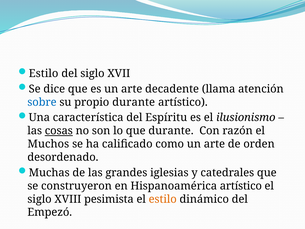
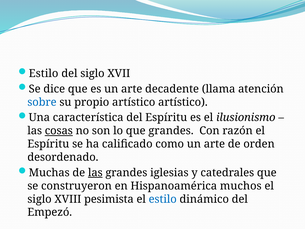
propio durante: durante -> artístico (134, 102)
que durante: durante -> grandes (171, 131)
Muchos: Muchos -> Espíritu (48, 144)
las underline: none -> present (95, 172)
Hispanoamérica artístico: artístico -> muchos (241, 186)
estilo colour: orange -> blue (163, 199)
